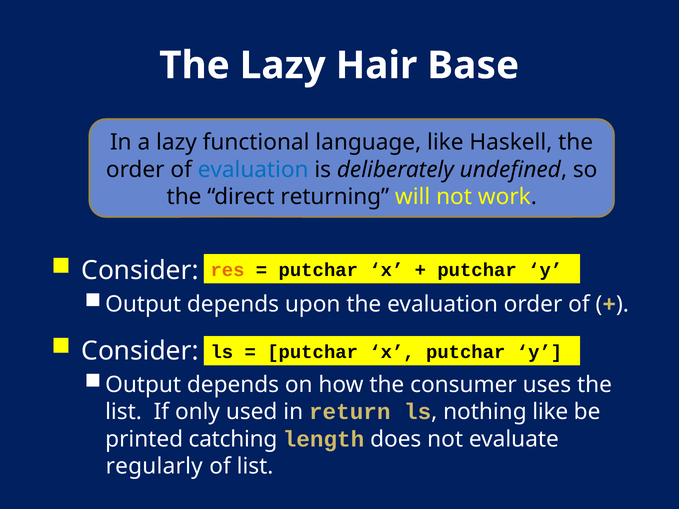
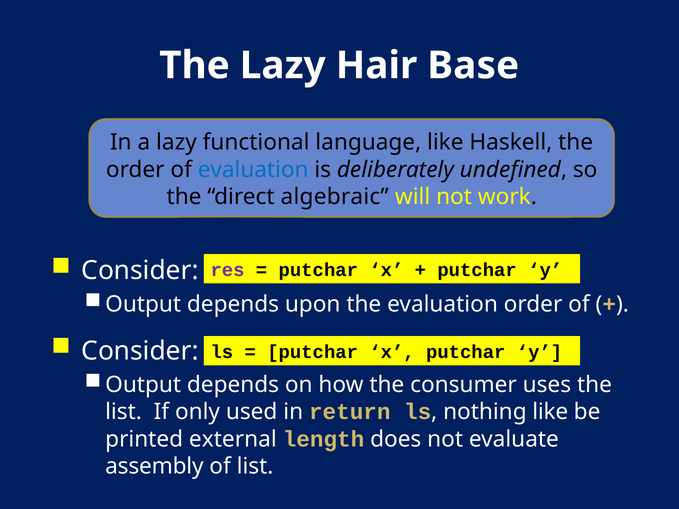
returning: returning -> algebraic (335, 197)
res colour: orange -> purple (228, 270)
catching: catching -> external (233, 439)
regularly: regularly -> assembly (154, 466)
